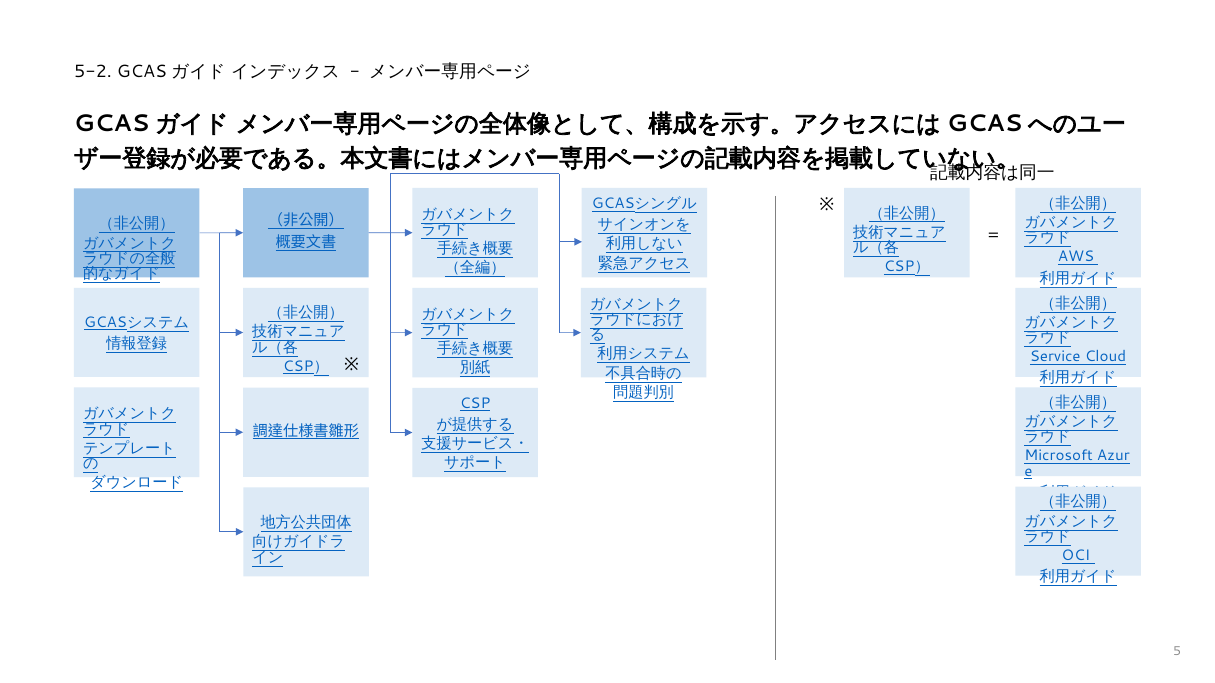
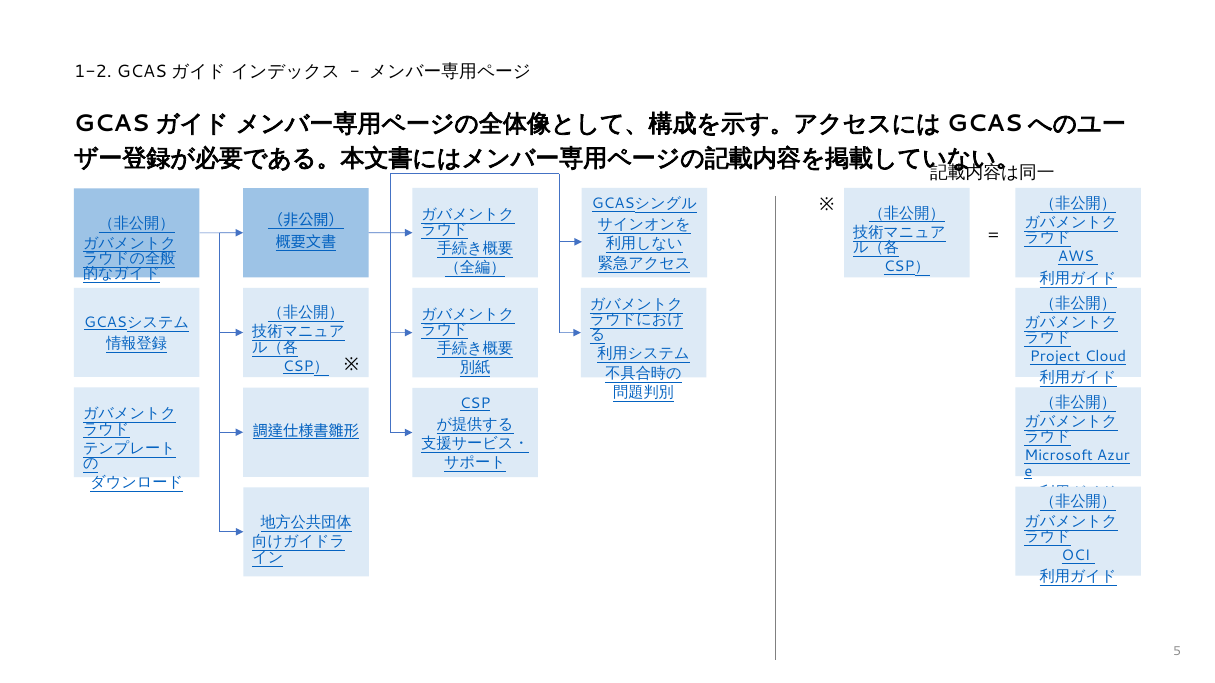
5-2: 5-2 -> 1-2 (93, 72)
Service: Service -> Project (1055, 357)
